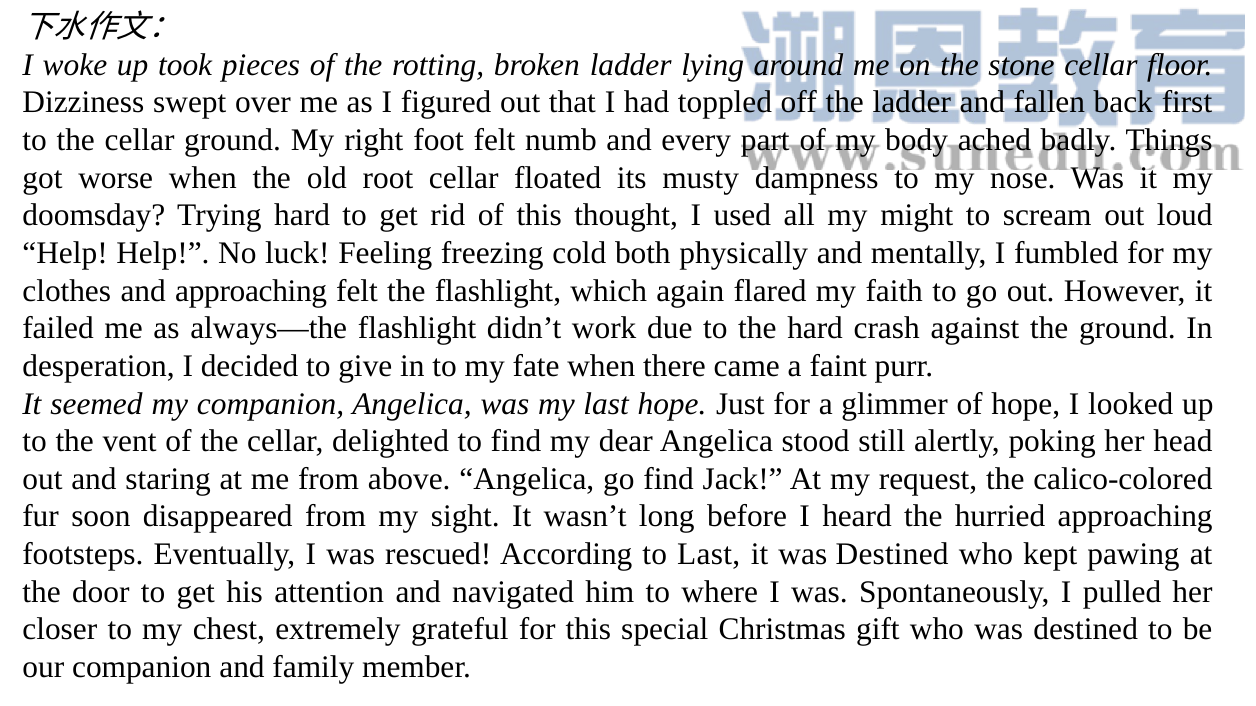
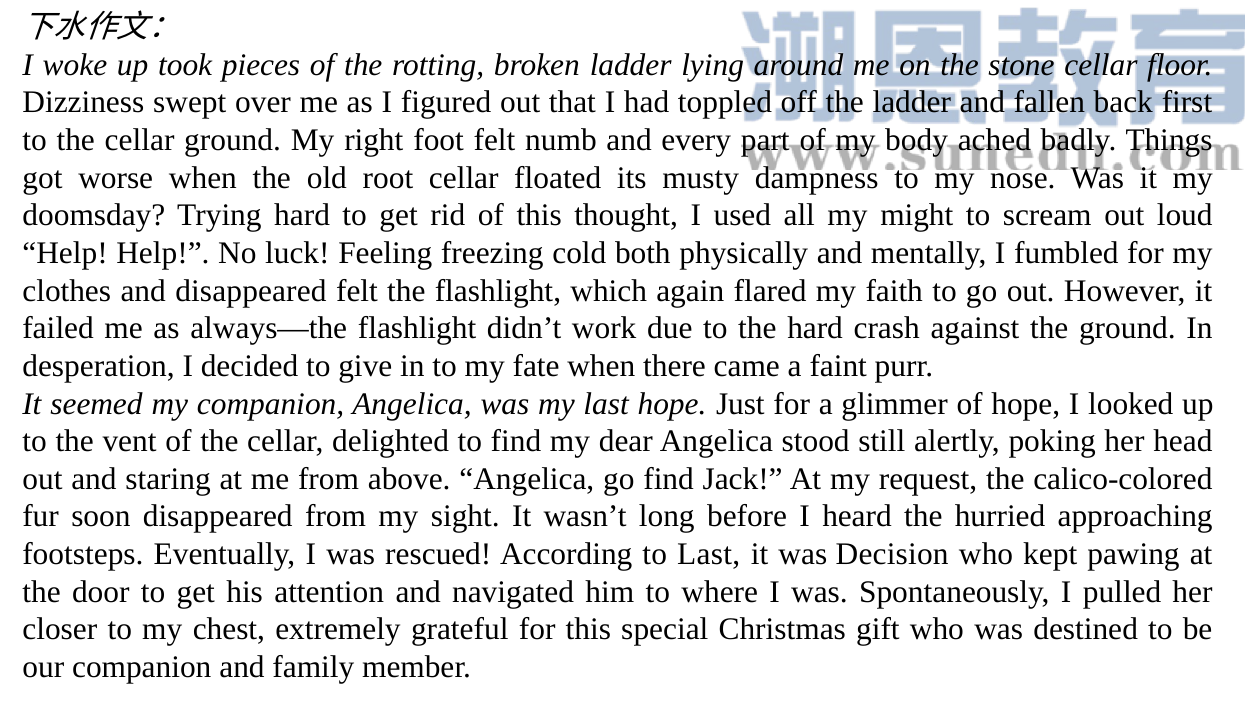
and approaching: approaching -> disappeared (251, 291)
it was Destined: Destined -> Decision (892, 555)
